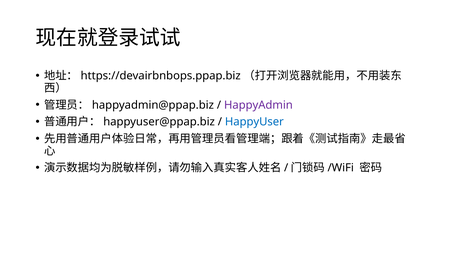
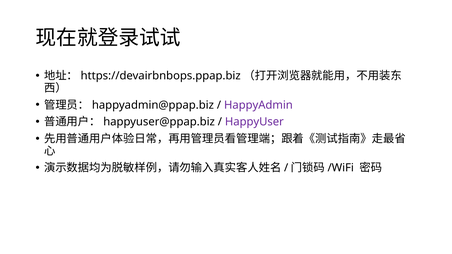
HappyUser colour: blue -> purple (254, 122)
